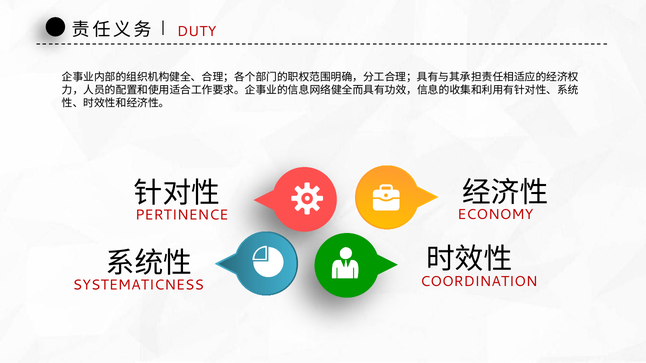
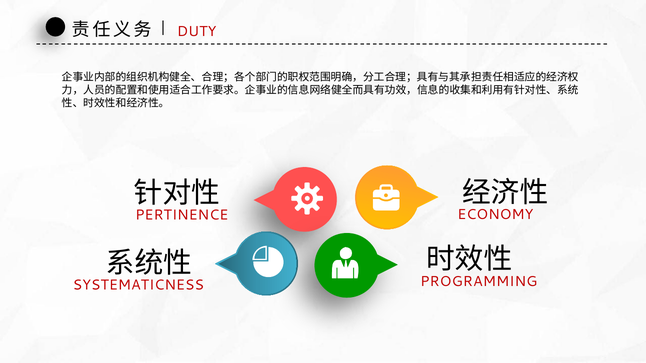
COORDINATION: COORDINATION -> PROGRAMMING (479, 282)
